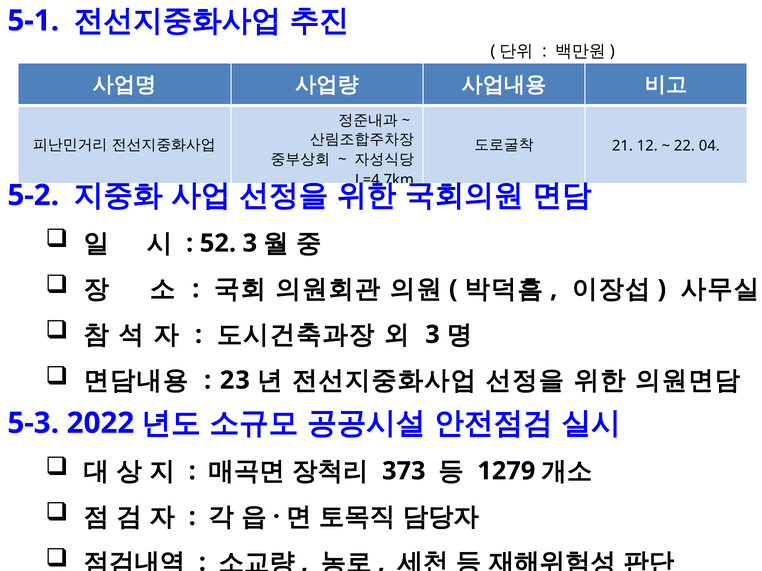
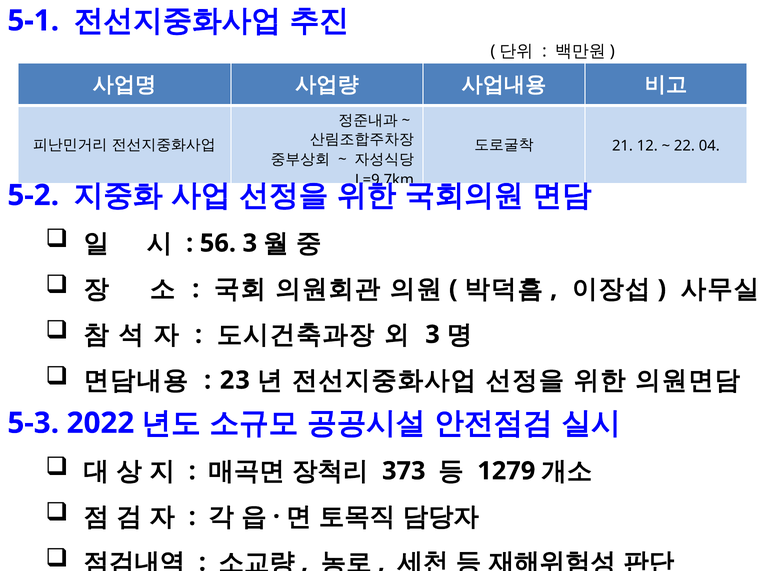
L=4.7km: L=4.7km -> L=9.7km (384, 180)
52: 52 -> 56 (218, 243)
